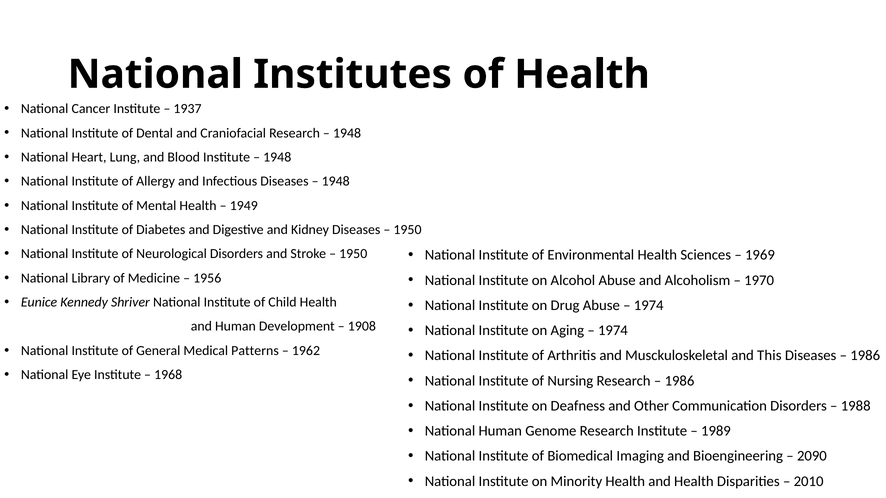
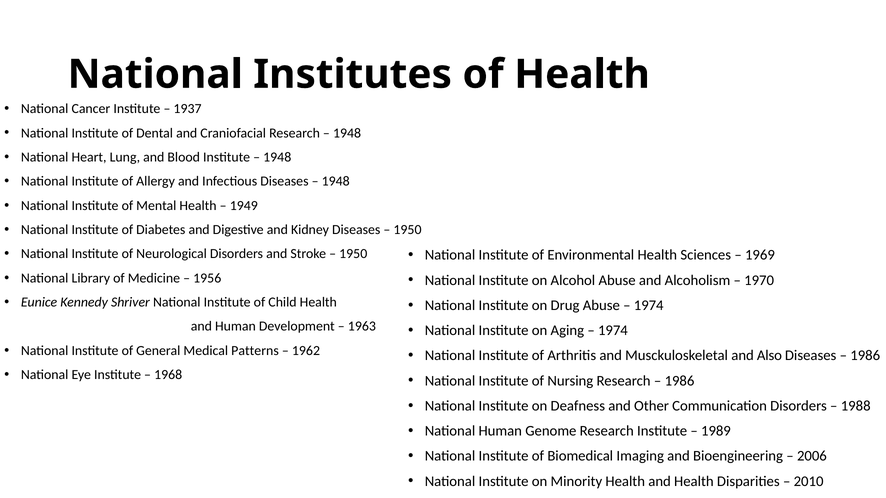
1908: 1908 -> 1963 (362, 327)
This: This -> Also (769, 356)
2090: 2090 -> 2006 (812, 456)
